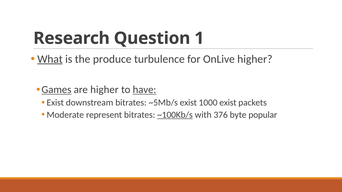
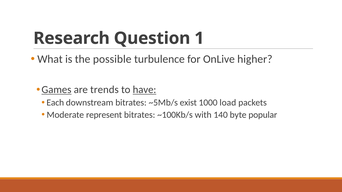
What underline: present -> none (50, 59)
produce: produce -> possible (112, 59)
are higher: higher -> trends (104, 90)
Exist: Exist -> Each (55, 103)
1000 exist: exist -> load (228, 103)
~100Kb/s underline: present -> none (175, 115)
376: 376 -> 140 (221, 115)
